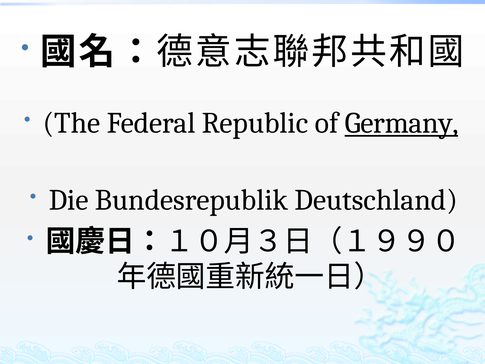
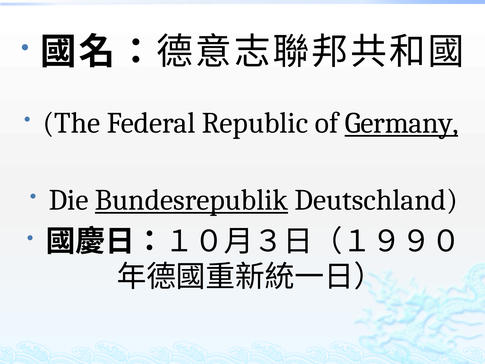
Bundesrepublik underline: none -> present (192, 200)
